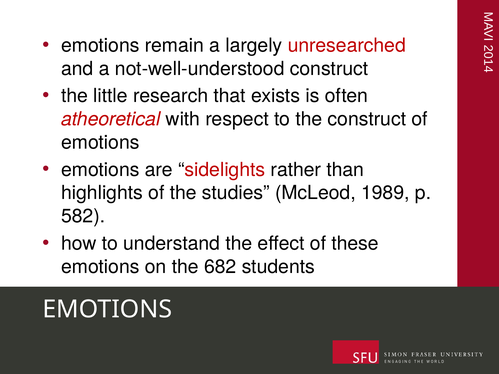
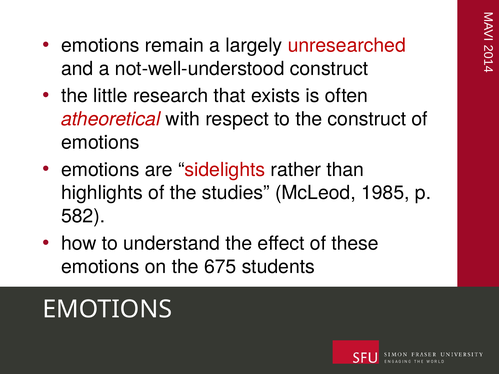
1989: 1989 -> 1985 (385, 193)
682: 682 -> 675 (220, 267)
